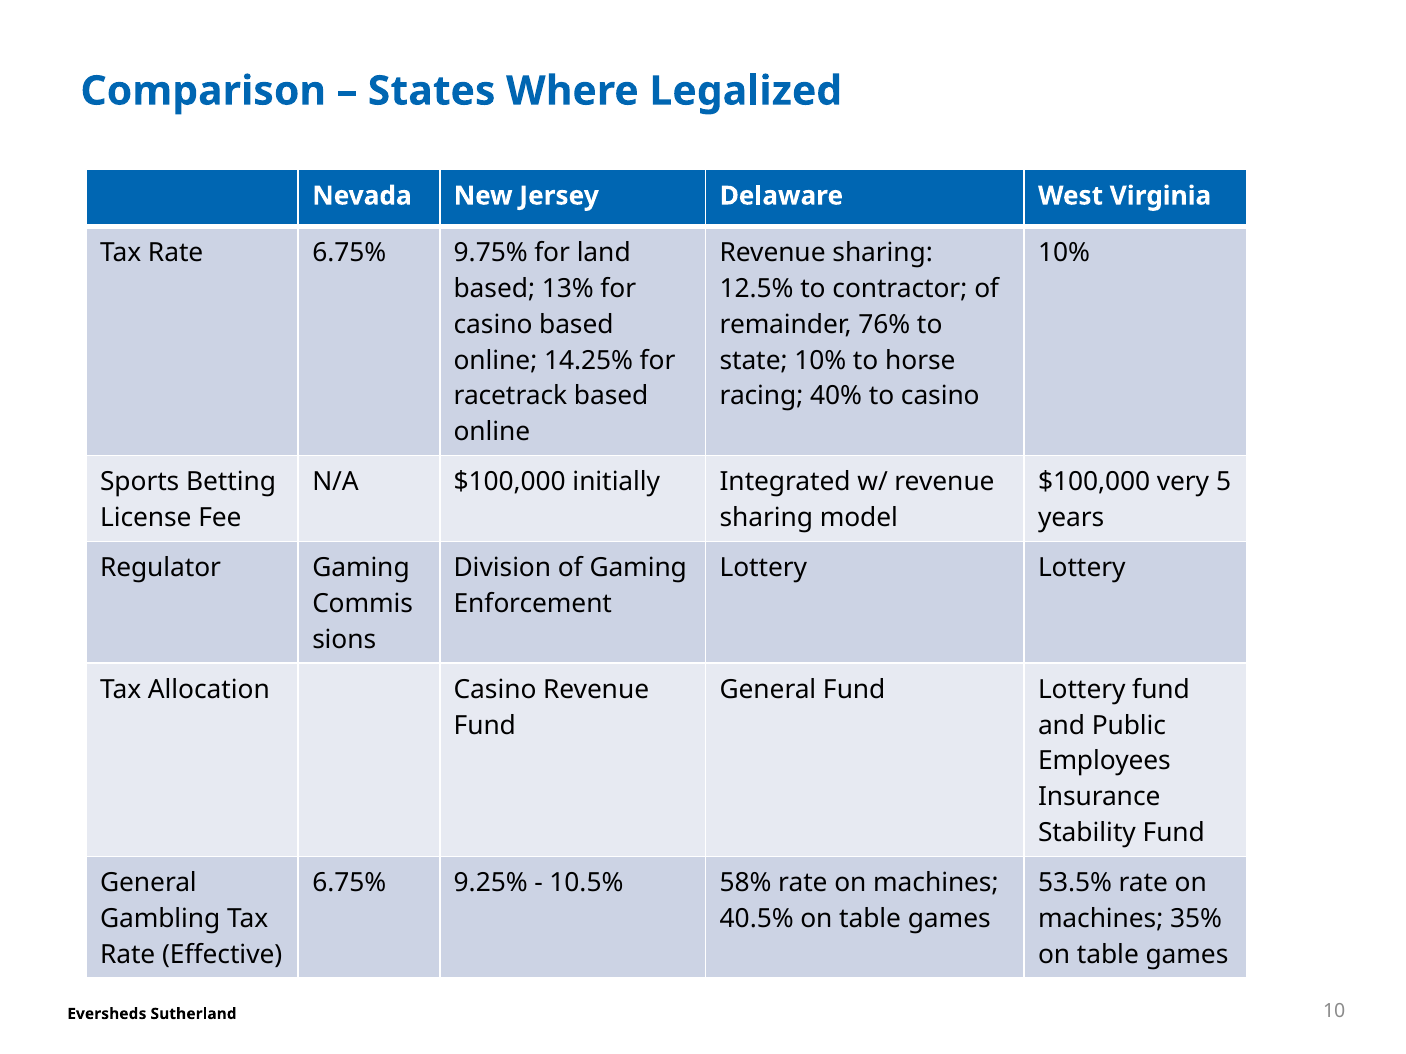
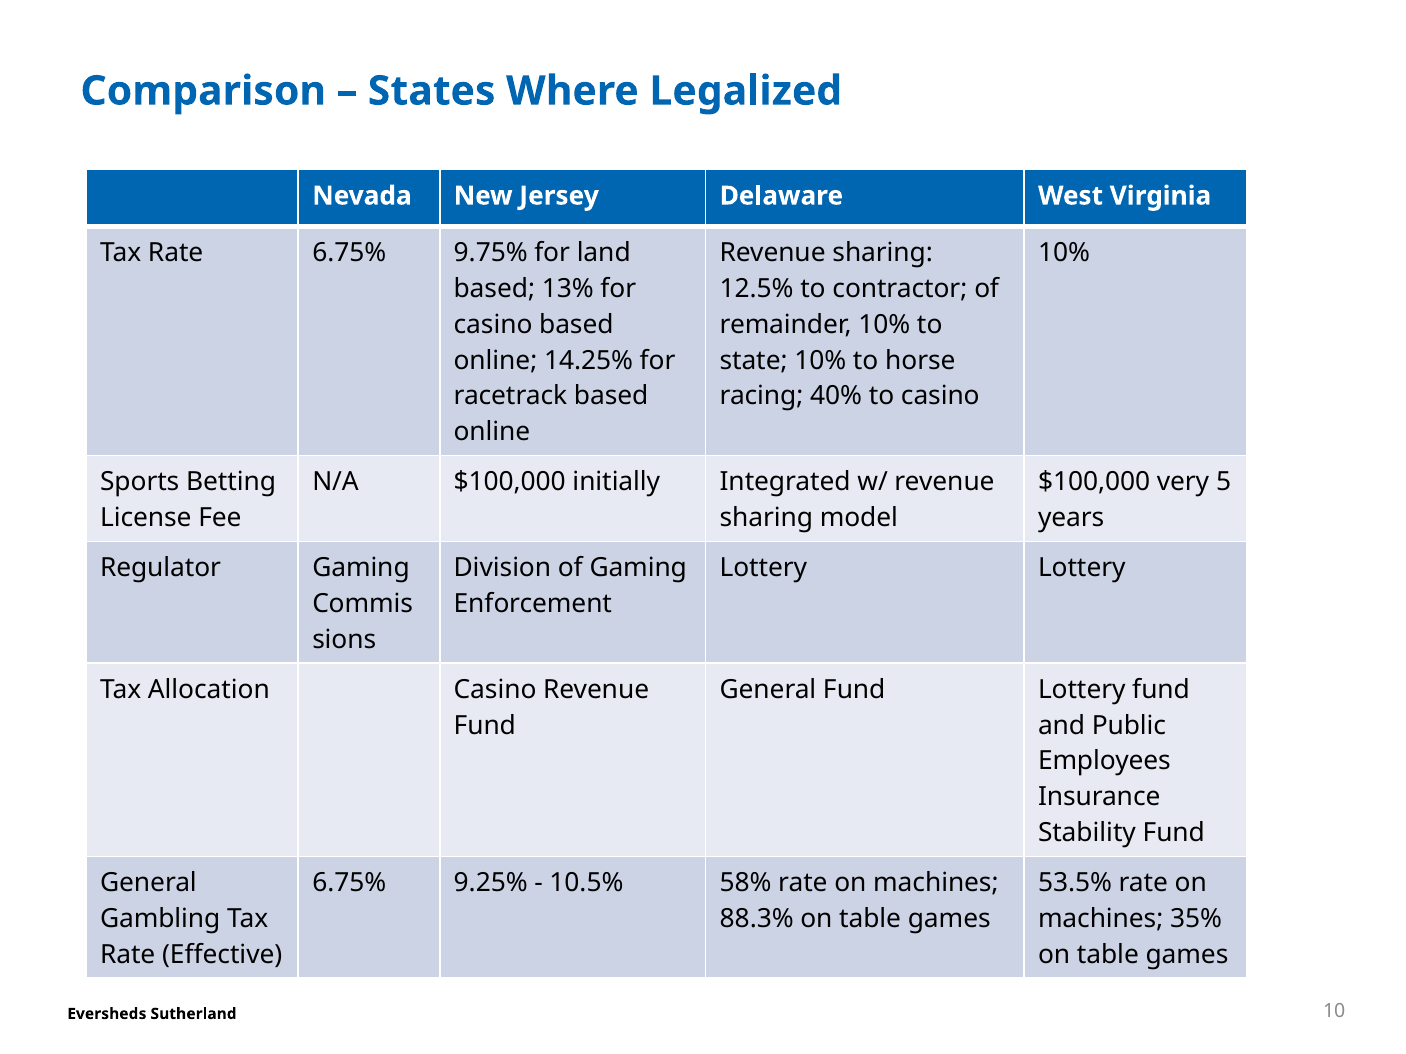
remainder 76%: 76% -> 10% (884, 325)
40.5%: 40.5% -> 88.3% (757, 919)
